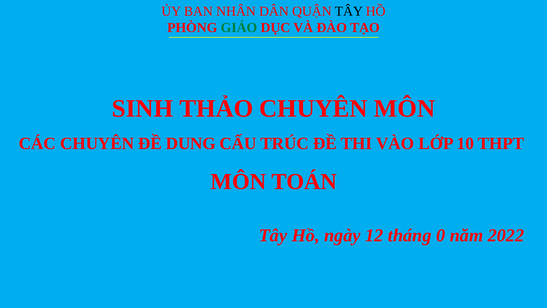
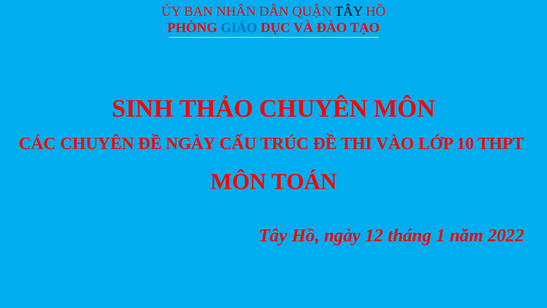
GIÁO colour: green -> blue (239, 28)
ĐỀ DUNG: DUNG -> NGÀY (191, 143)
0: 0 -> 1 (441, 235)
